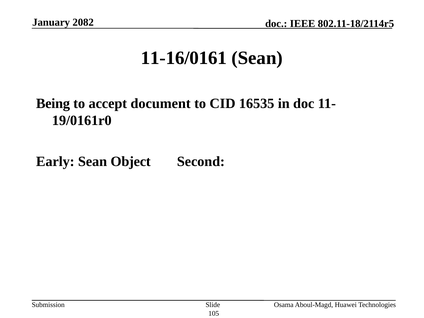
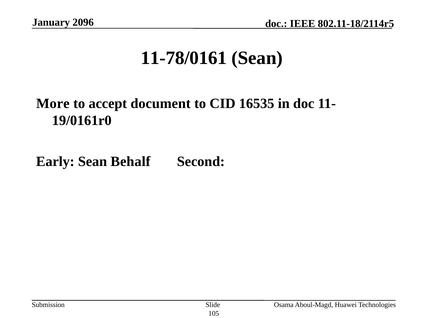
2082: 2082 -> 2096 (83, 22)
11-16/0161: 11-16/0161 -> 11-78/0161 (184, 58)
Being: Being -> More (53, 103)
Object: Object -> Behalf (130, 161)
